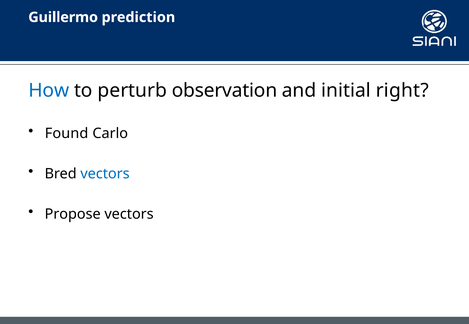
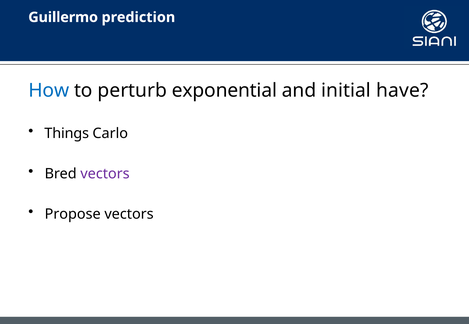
observation: observation -> exponential (224, 91)
right: right -> have (402, 91)
Found: Found -> Things (67, 134)
vectors colour: blue -> purple (105, 174)
